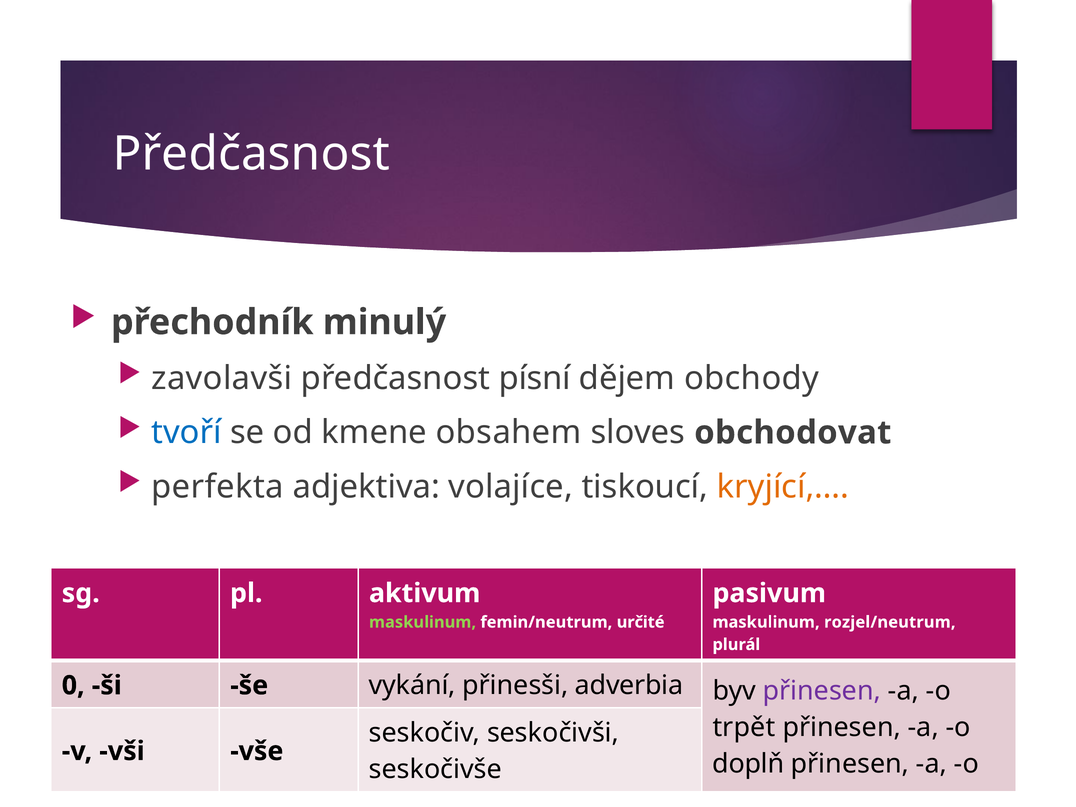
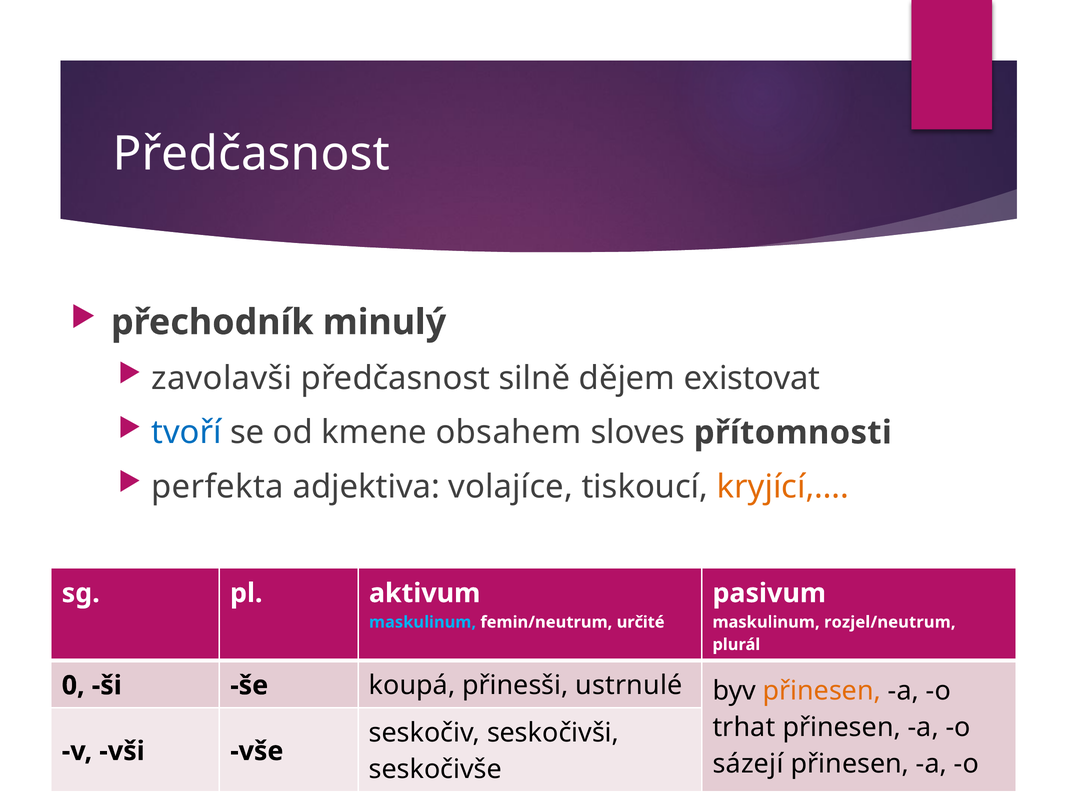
písní: písní -> silně (534, 378)
obchody: obchody -> existovat (752, 378)
obchodovat: obchodovat -> přítomnosti (793, 433)
maskulinum colour: light green -> light blue (423, 622)
vykání: vykání -> koupá (412, 685)
adverbia: adverbia -> ustrnulé (629, 685)
přinesen colour: purple -> orange (822, 691)
trpět: trpět -> trhat (744, 728)
doplň: doplň -> sázejí (748, 764)
